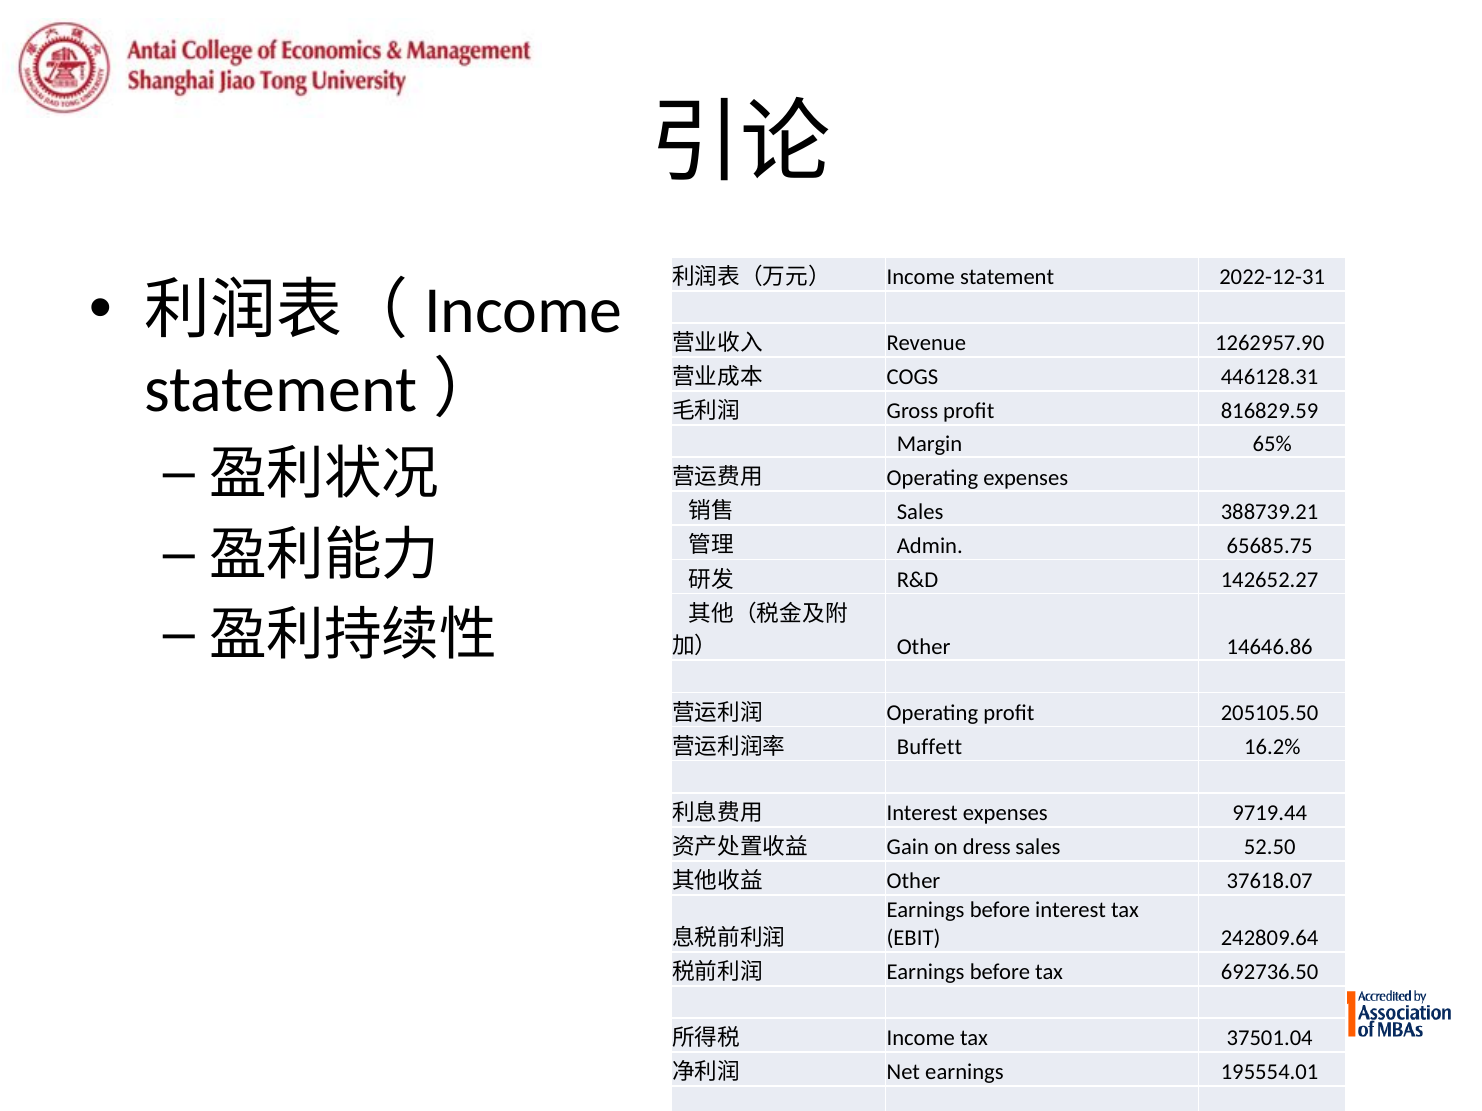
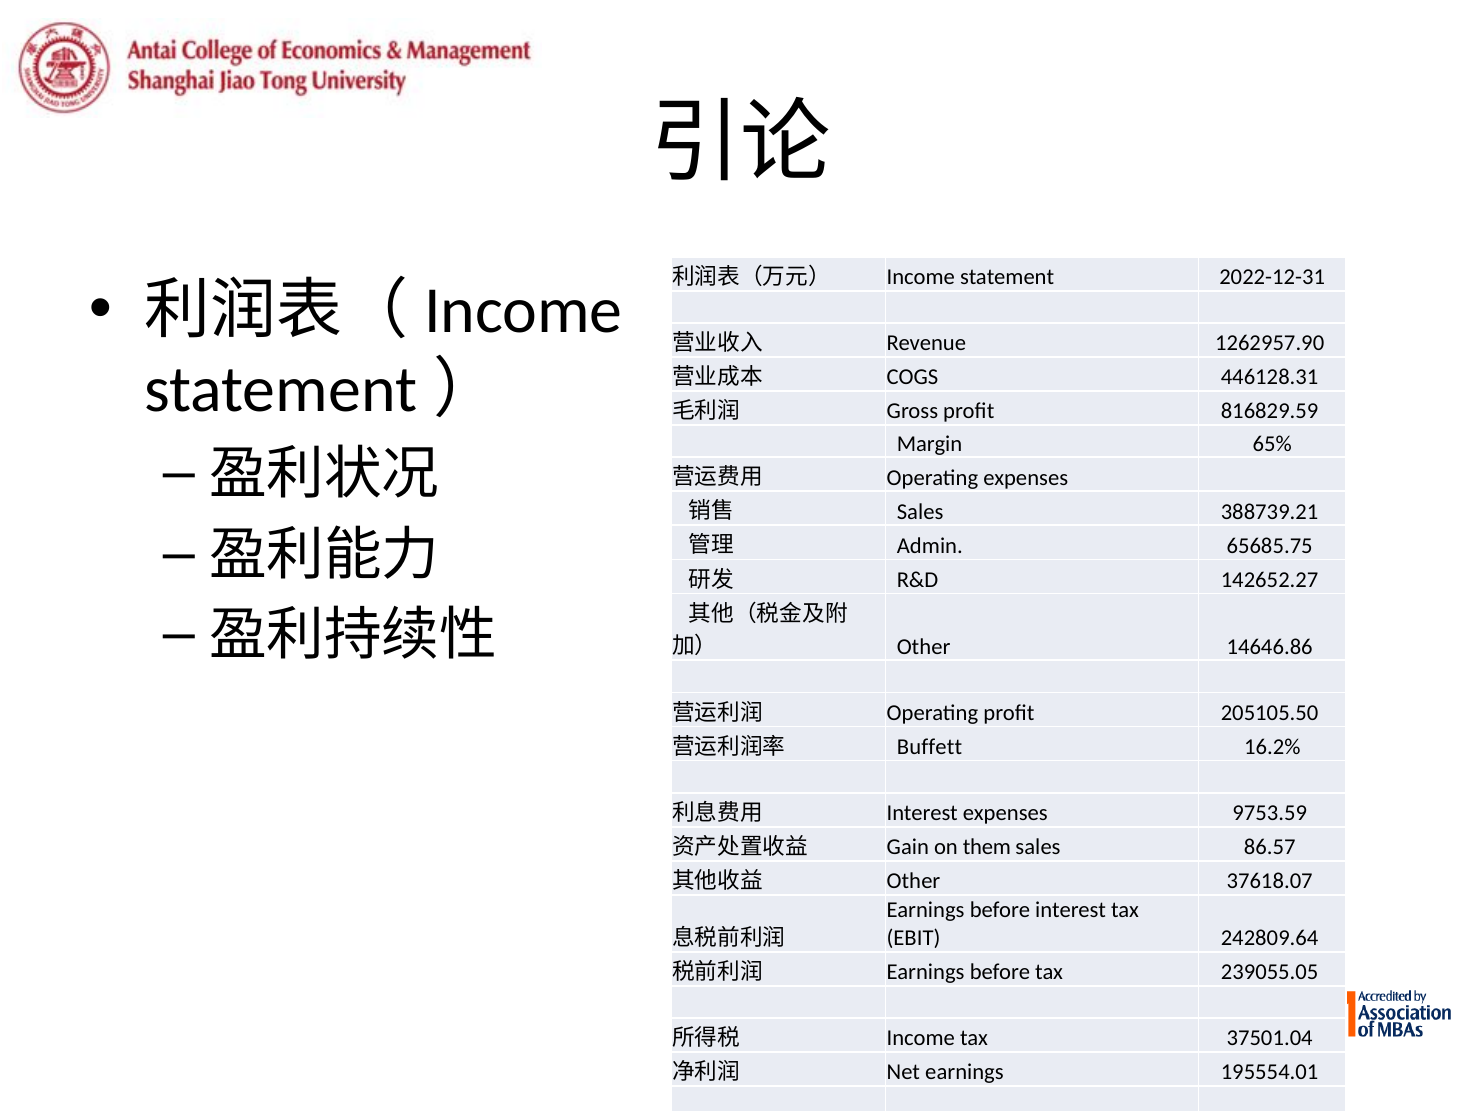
9719.44: 9719.44 -> 9753.59 (1270, 813)
dress: dress -> them (987, 847)
52.50: 52.50 -> 86.57 (1270, 847)
692736.50: 692736.50 -> 239055.05 (1270, 973)
